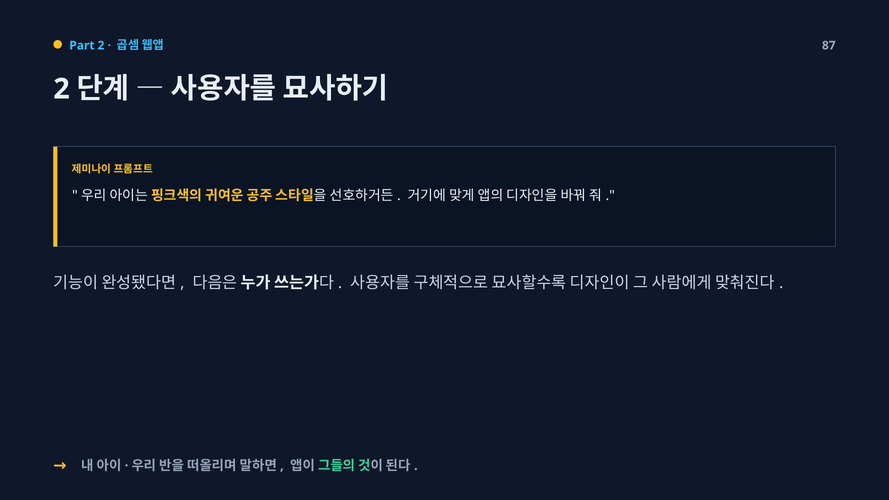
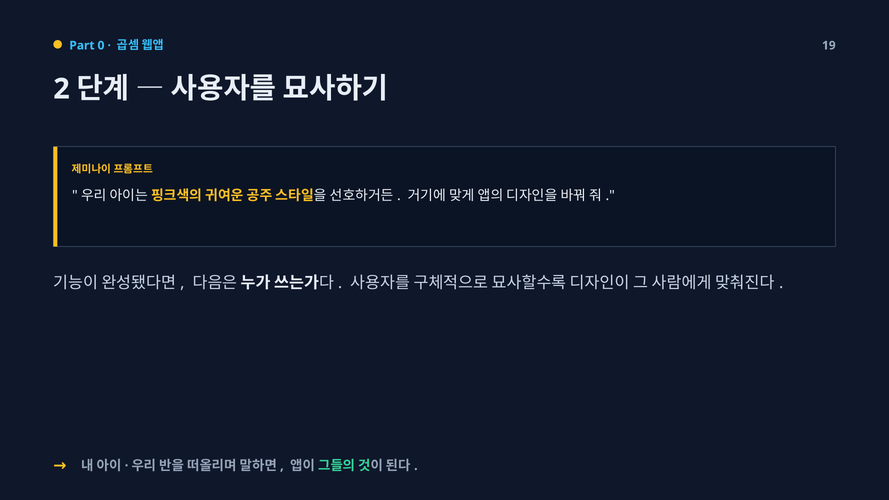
Part 2: 2 -> 0 (101, 45)
87: 87 -> 19 (829, 45)
